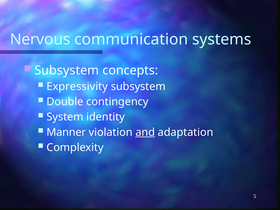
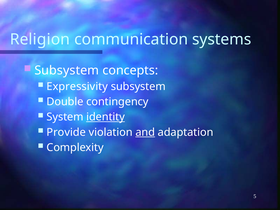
Nervous: Nervous -> Religion (40, 39)
identity underline: none -> present (106, 117)
Manner: Manner -> Provide (66, 132)
